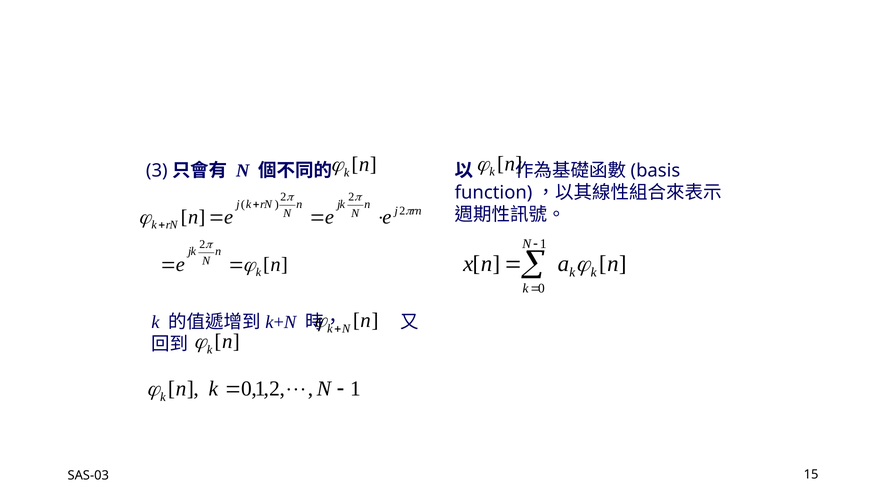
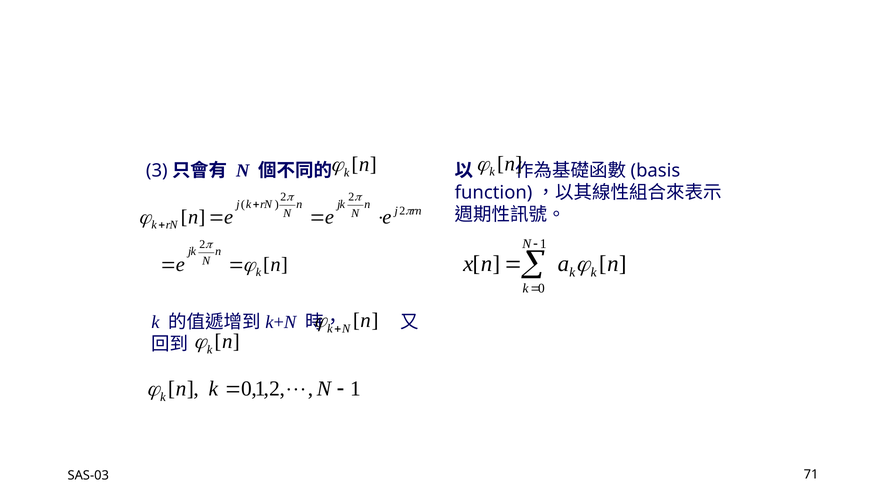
15: 15 -> 71 (811, 475)
